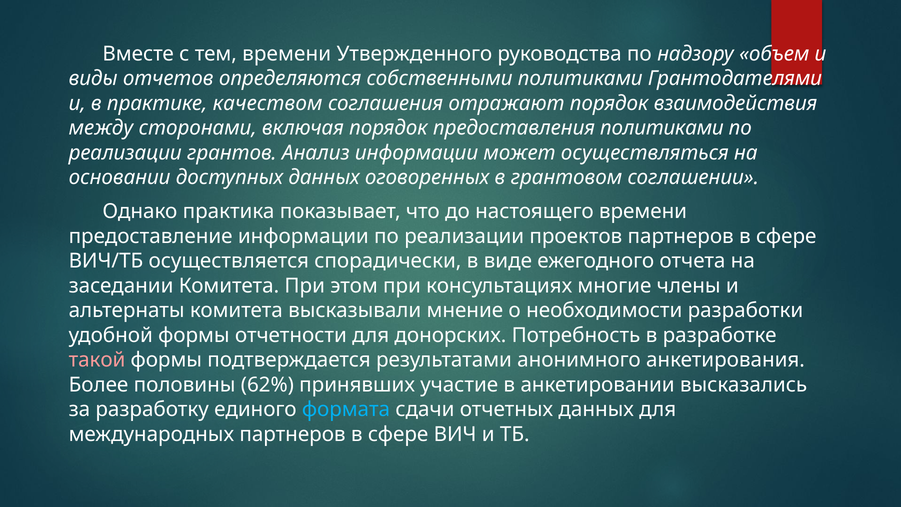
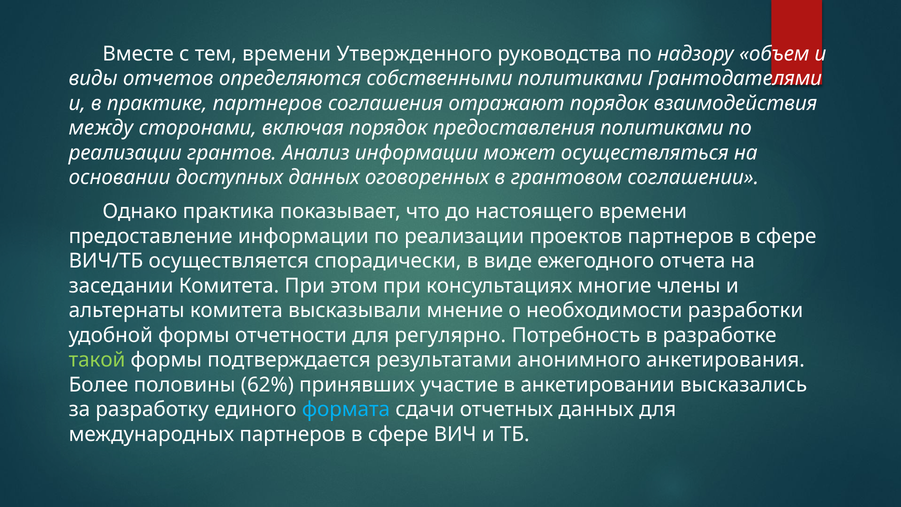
практике качеством: качеством -> партнеров (268, 103)
донорских: донорских -> регулярно (450, 335)
такой colour: pink -> light green (97, 360)
